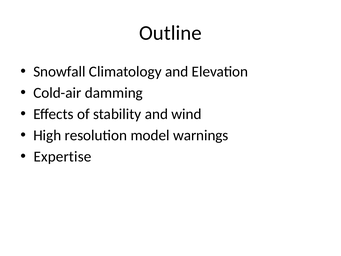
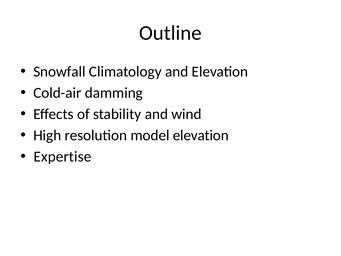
model warnings: warnings -> elevation (201, 135)
